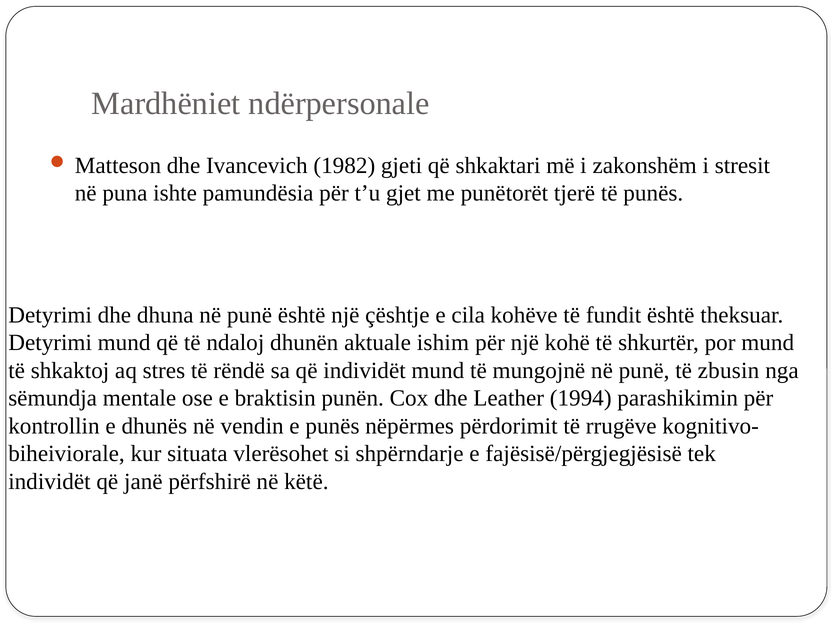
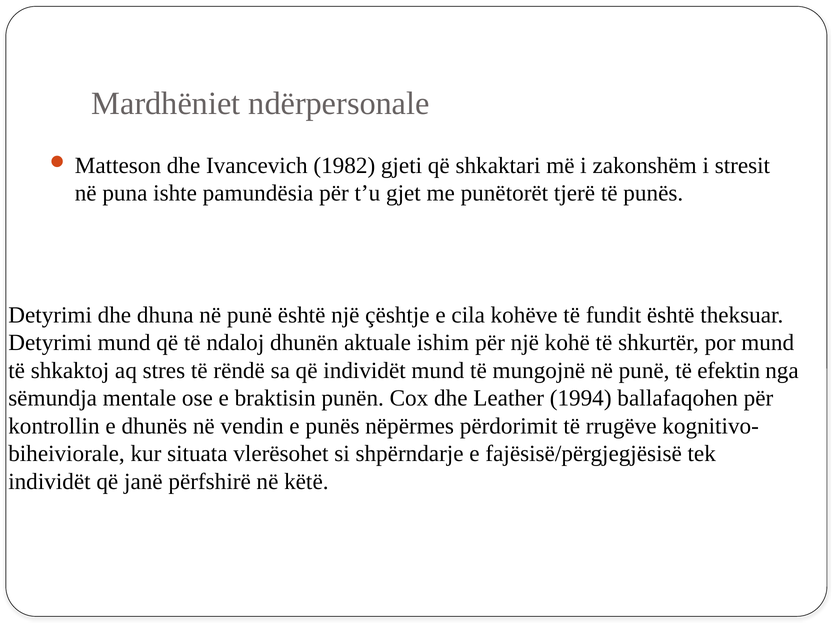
zbusin: zbusin -> efektin (729, 370)
parashikimin: parashikimin -> ballafaqohen (678, 398)
